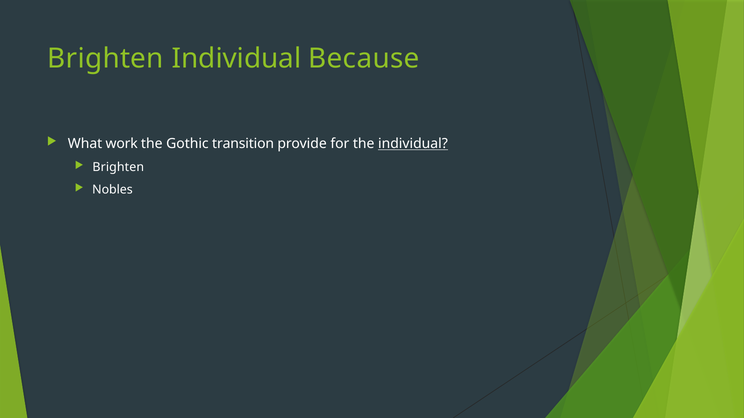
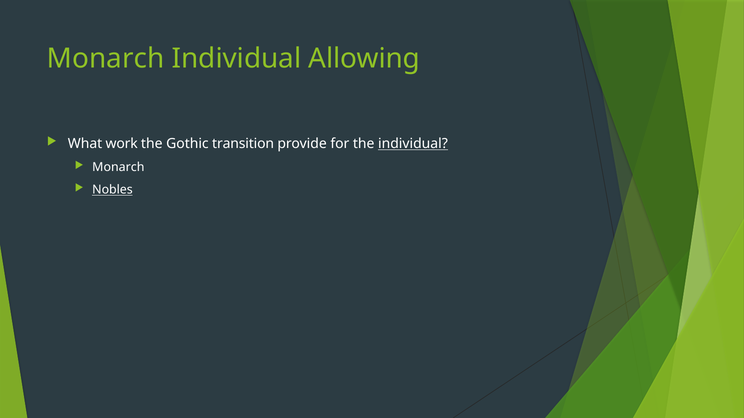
Brighten: Brighten -> Monarch (106, 59)
Because: Because -> Allowing (364, 59)
Brighten: Brighten -> Monarch (118, 167)
Nobles underline: none -> present (113, 190)
